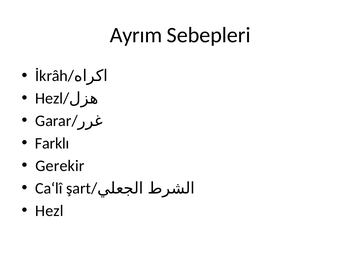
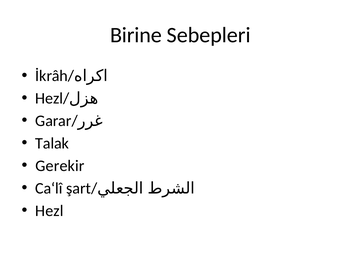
Ayrım: Ayrım -> Birine (136, 35)
Farklı: Farklı -> Talak (52, 143)
